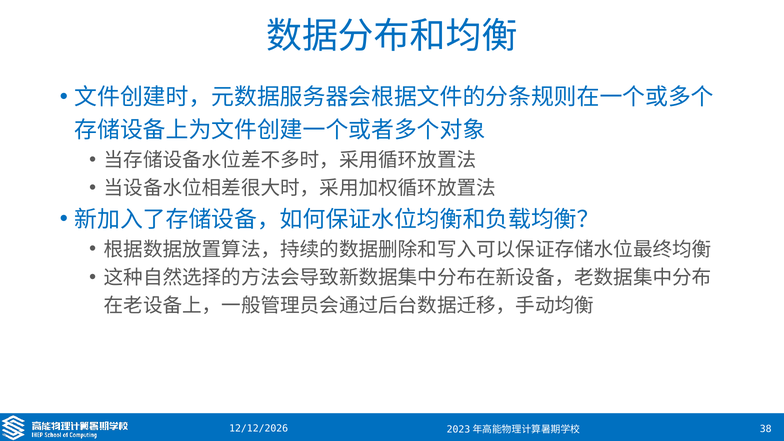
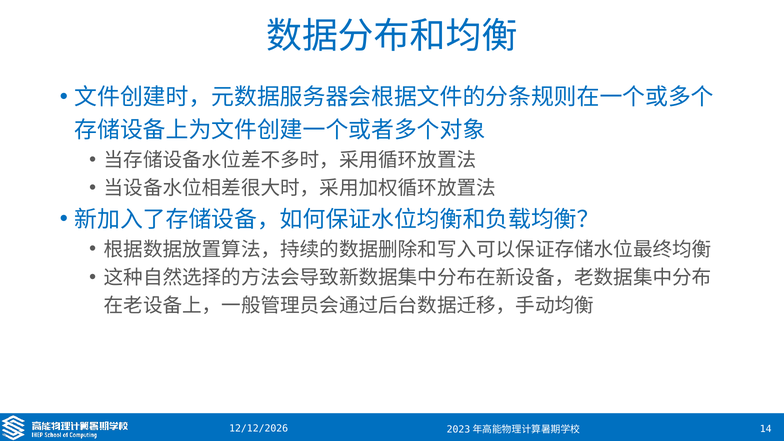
38: 38 -> 14 (766, 429)
